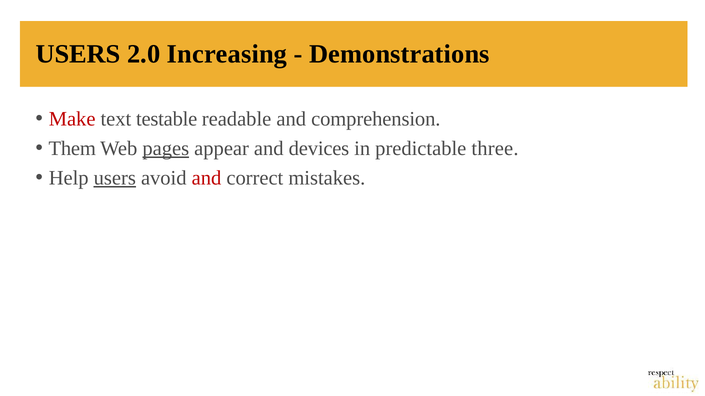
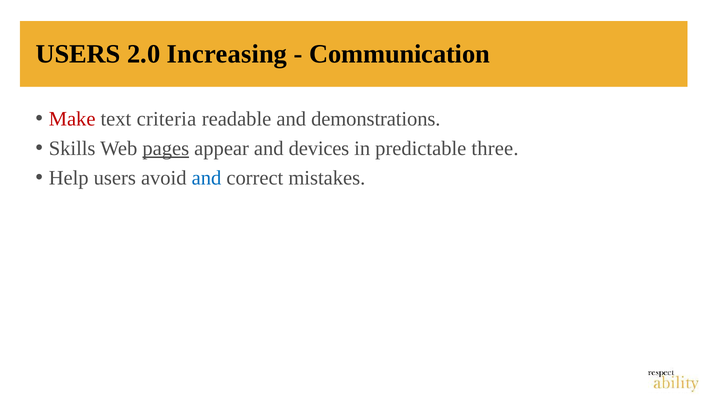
Demonstrations: Demonstrations -> Communication (400, 54)
testable: testable -> criteria (166, 119)
comprehension: comprehension -> demonstrations (376, 119)
Them: Them -> Skills (72, 149)
users underline: present -> none (115, 178)
and colour: red -> blue (207, 178)
